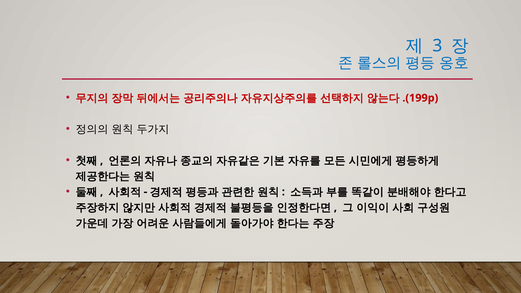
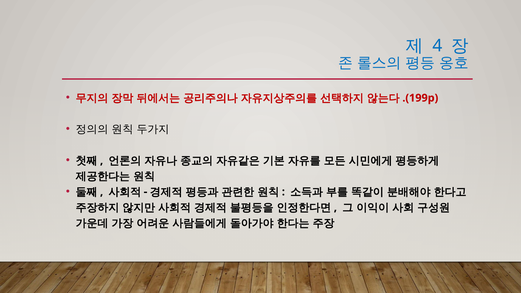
3: 3 -> 4 (437, 46)
